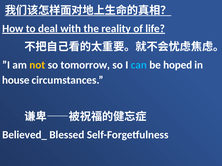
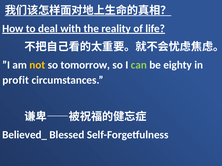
can colour: light blue -> light green (139, 65)
hoped: hoped -> eighty (178, 65)
house: house -> profit (16, 80)
